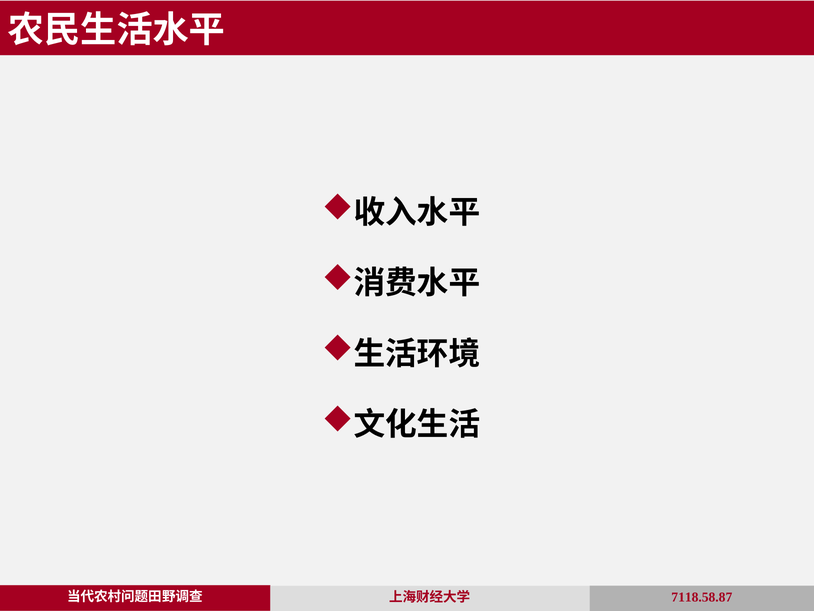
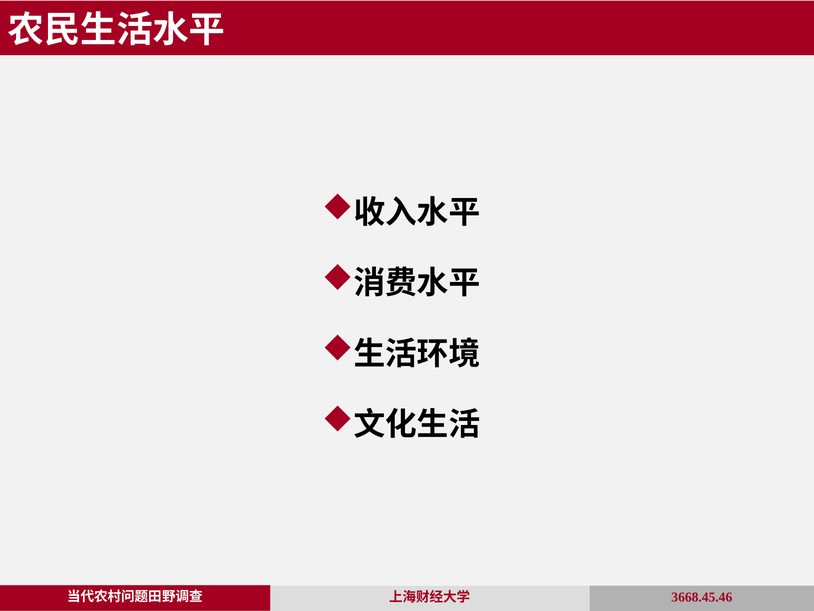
7118.58.87: 7118.58.87 -> 3668.45.46 (702, 597)
